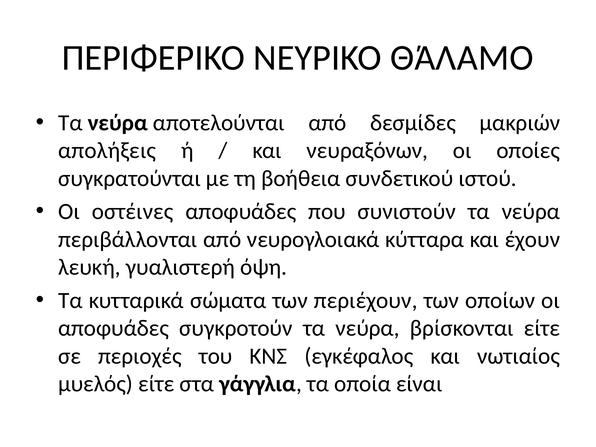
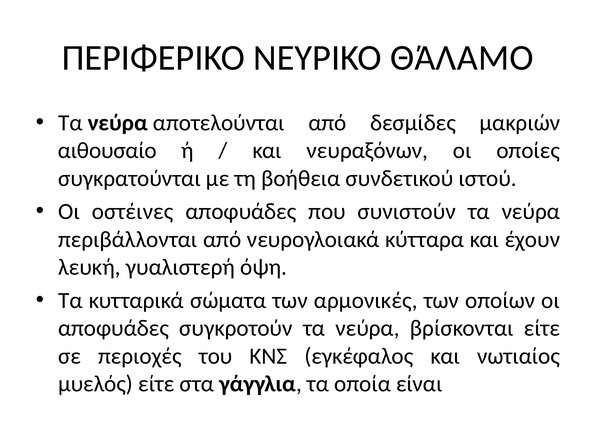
απολήξεις: απολήξεις -> αιθουσαίο (107, 151)
περιέχουν: περιέχουν -> αρμονικές (366, 300)
